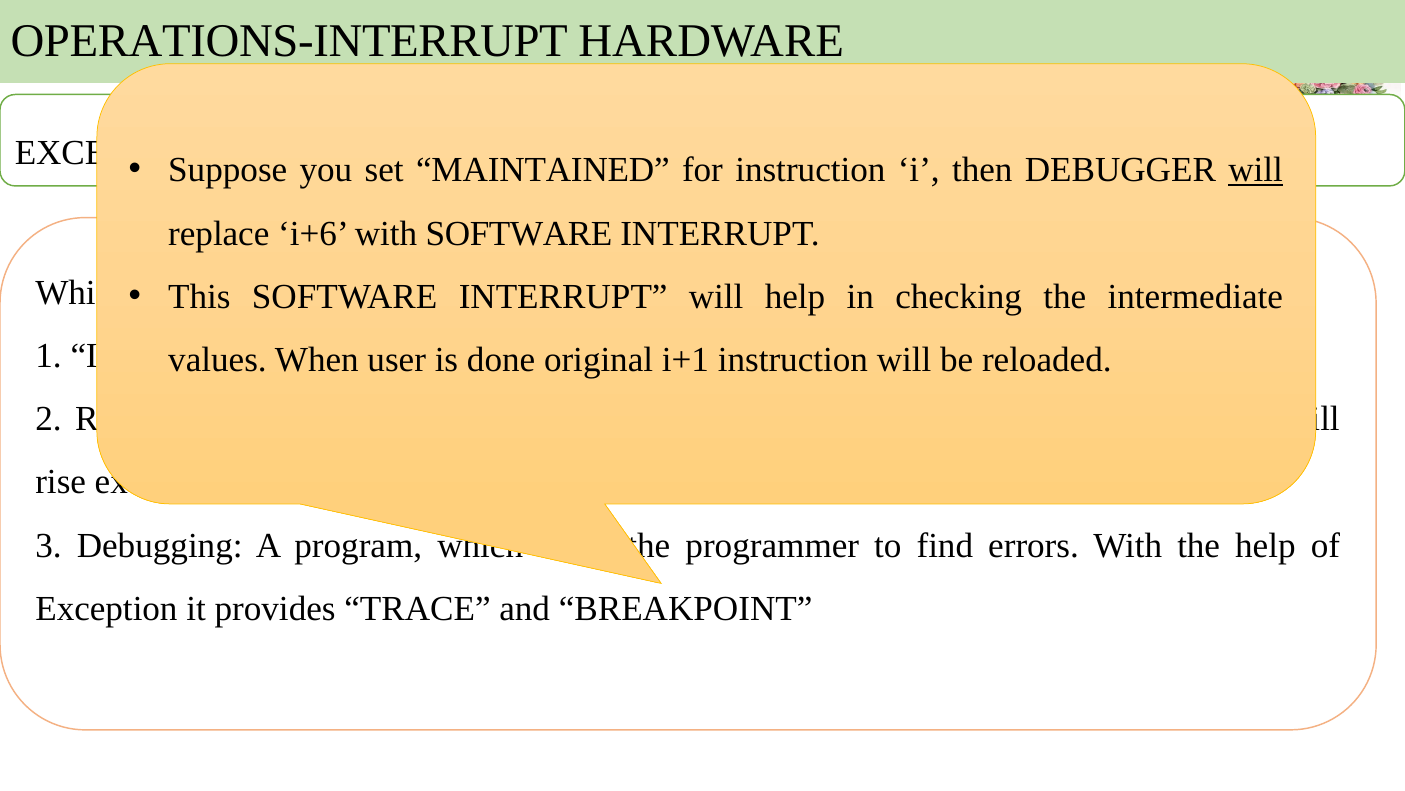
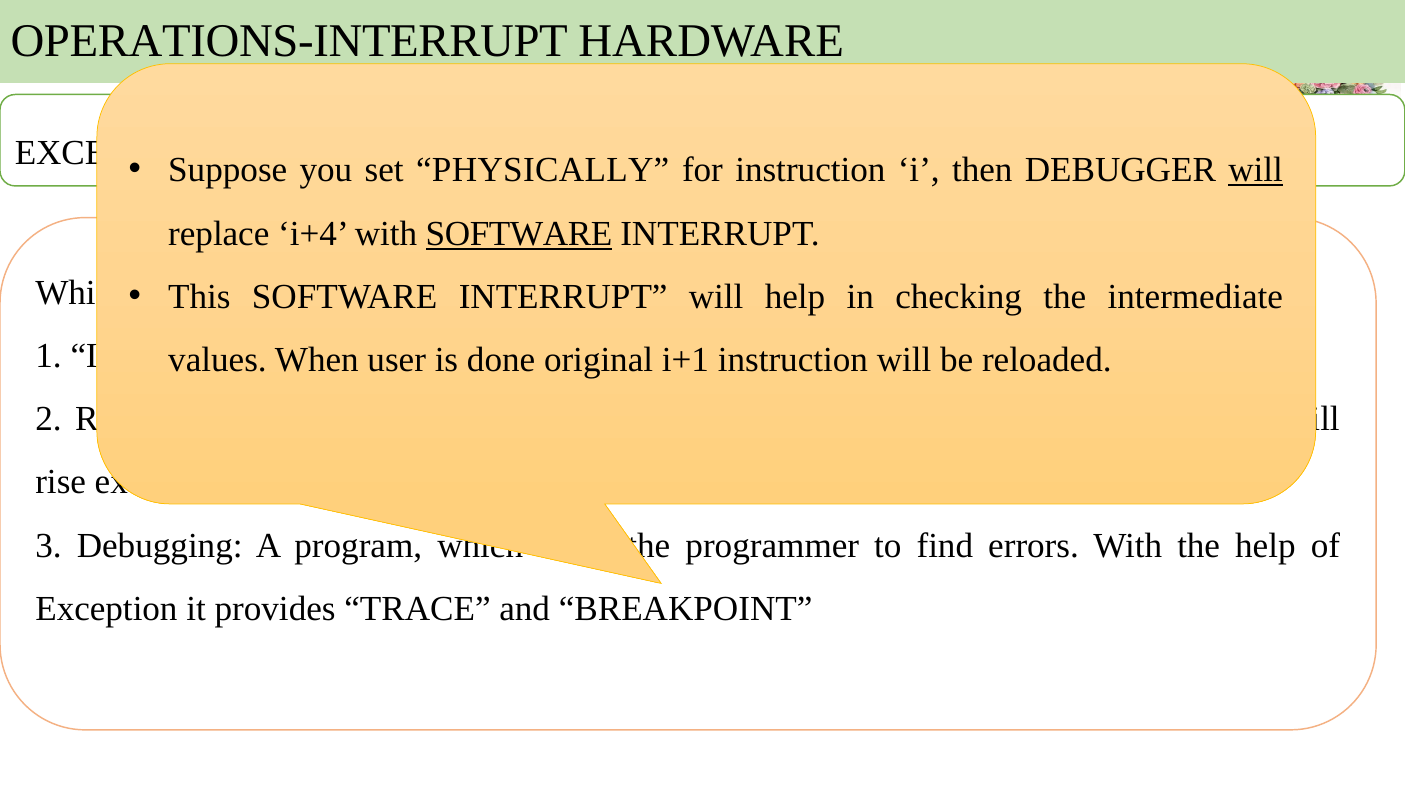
MAINTAINED: MAINTAINED -> PHYSICALLY (543, 170)
i+6: i+6 -> i+4 (313, 233)
SOFTWARE underline: none -> present (519, 233)
